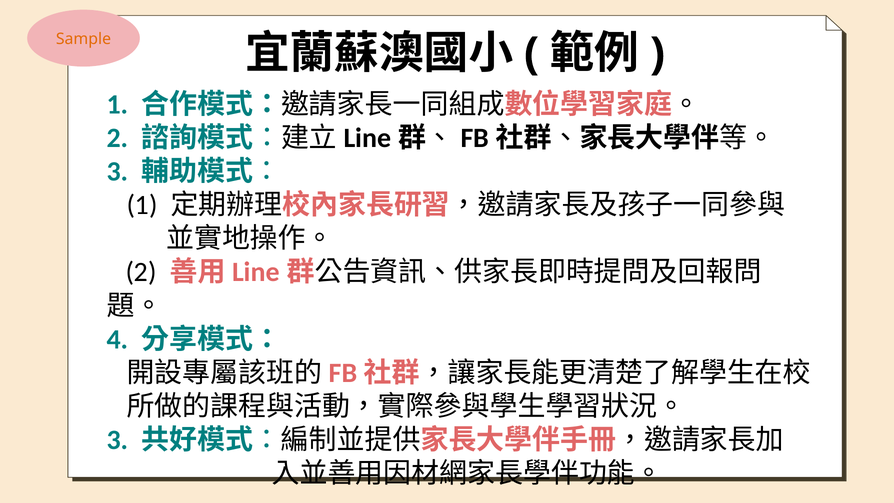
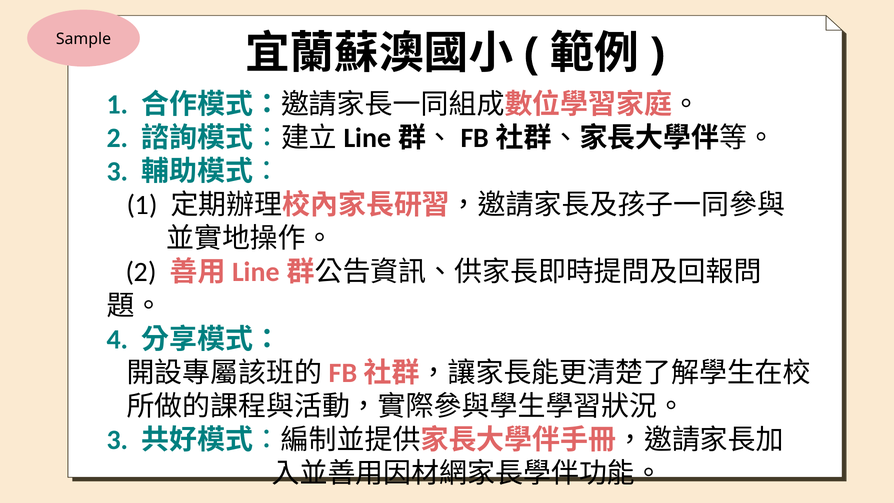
Sample colour: orange -> black (83, 39)
